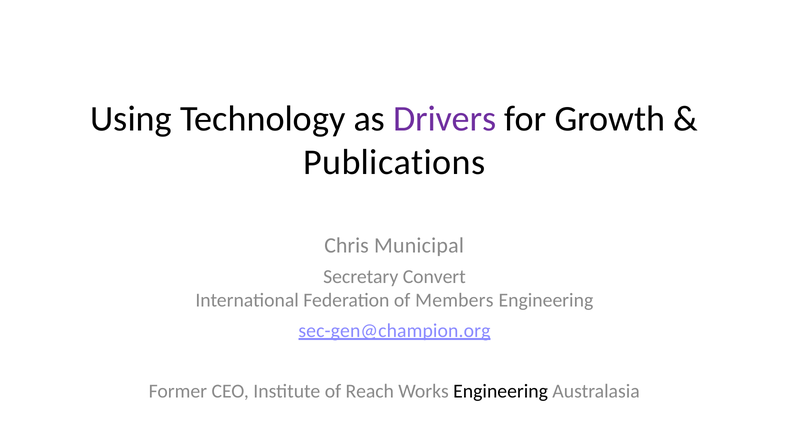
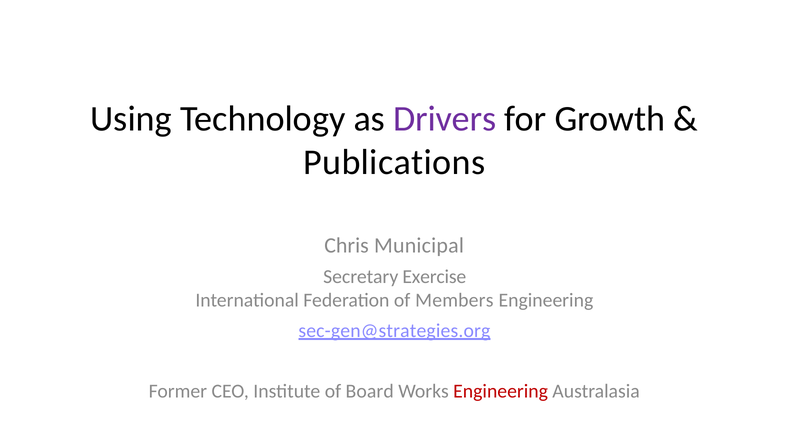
Convert: Convert -> Exercise (434, 277)
sec-gen@champion.org: sec-gen@champion.org -> sec-gen@strategies.org (394, 330)
Reach: Reach -> Board (370, 391)
Engineering colour: black -> red (501, 391)
